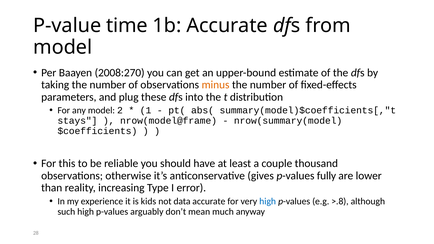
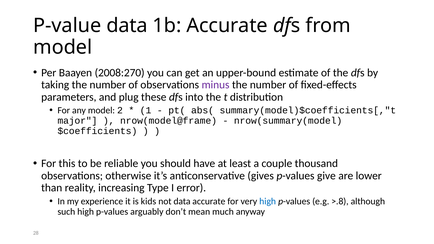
P-value time: time -> data (127, 26)
minus colour: orange -> purple (216, 85)
stays: stays -> major (77, 121)
fully: fully -> give (326, 176)
